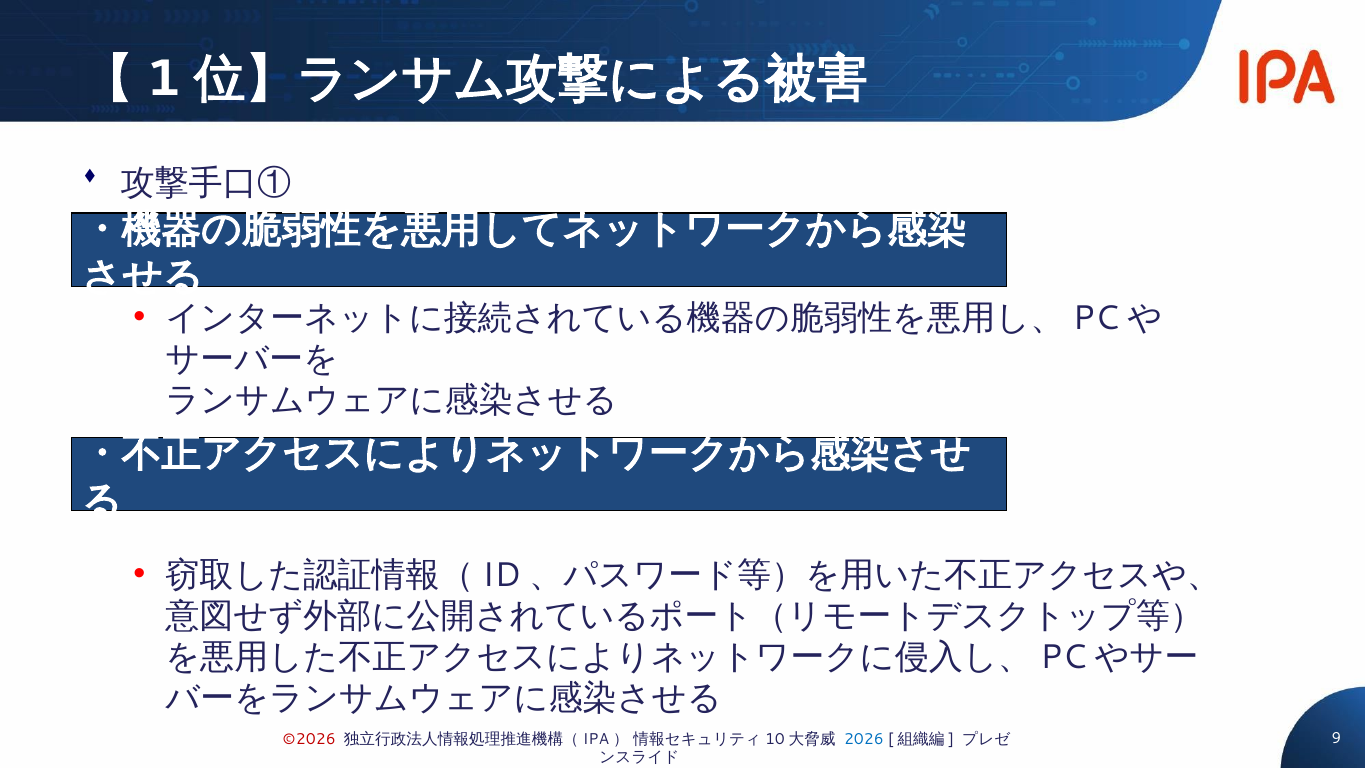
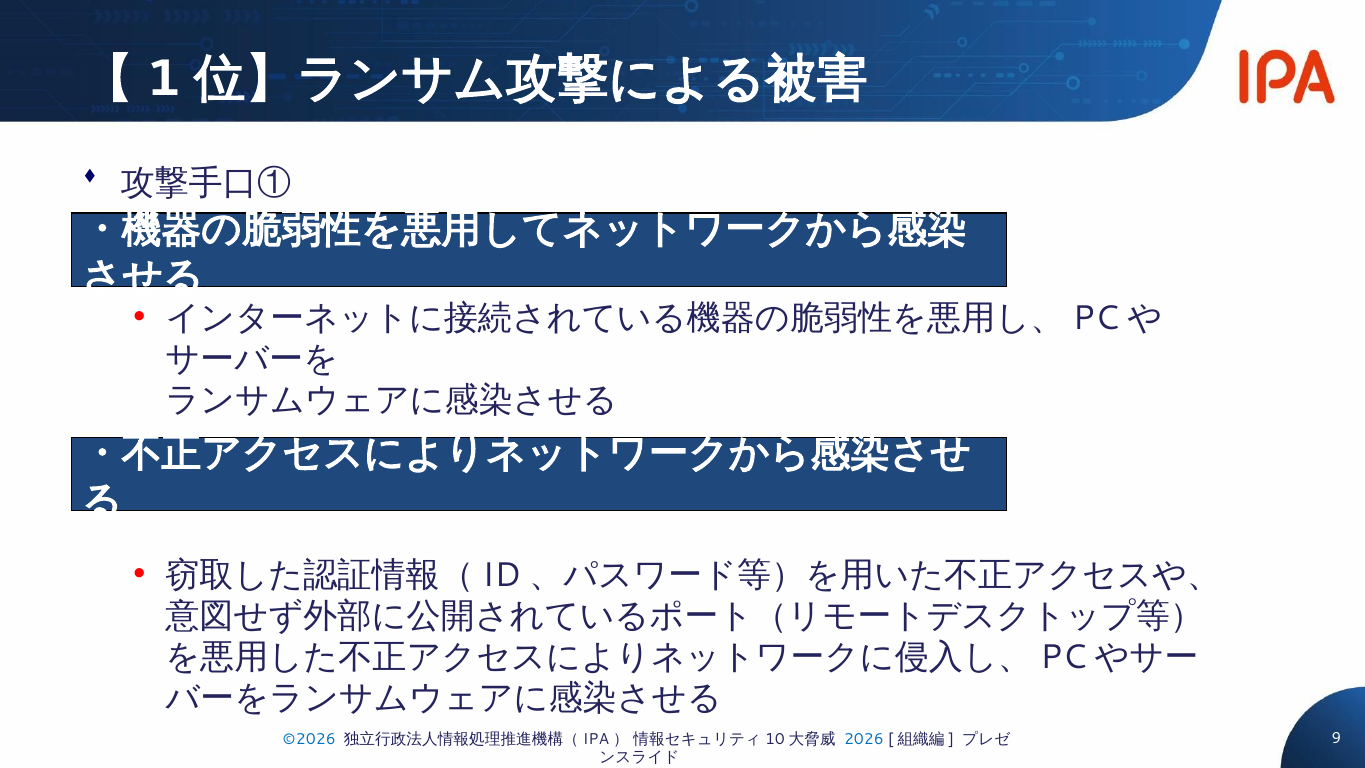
©2026 colour: red -> blue (309, 739)
